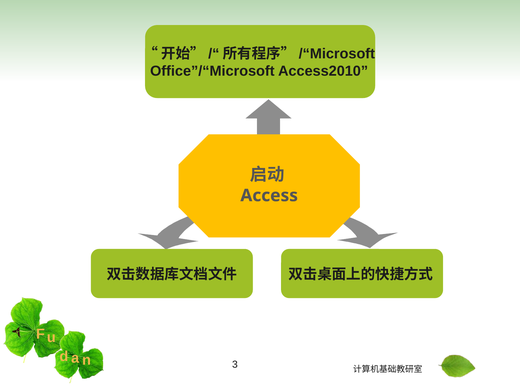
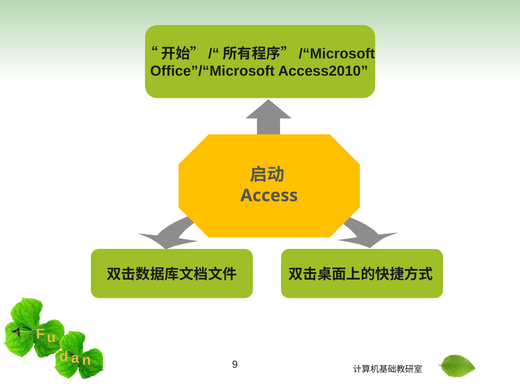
3: 3 -> 9 (235, 365)
